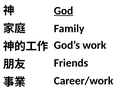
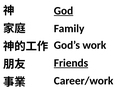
Friends underline: none -> present (71, 63)
